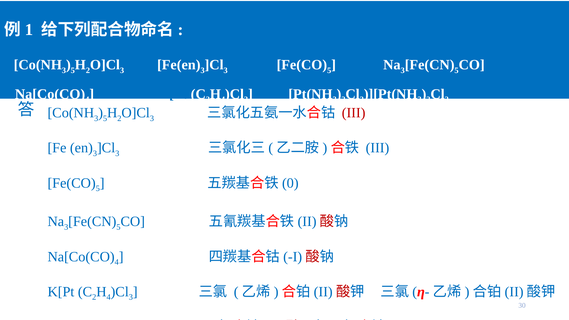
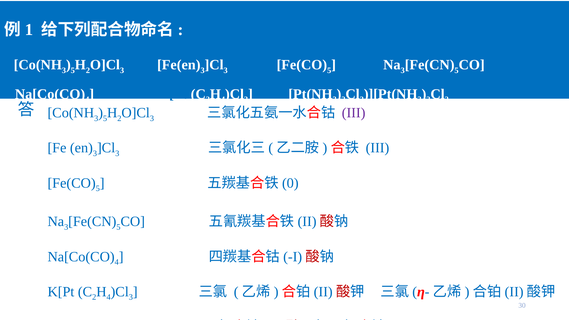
III colour: red -> purple (354, 113)
